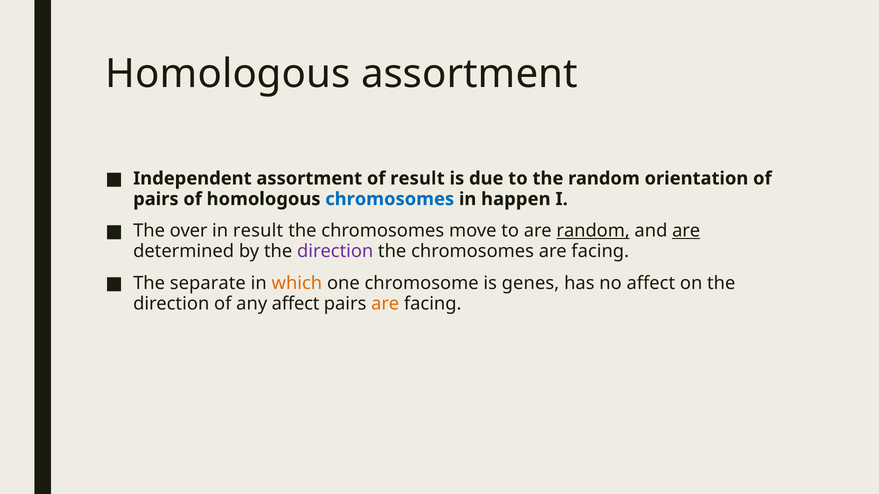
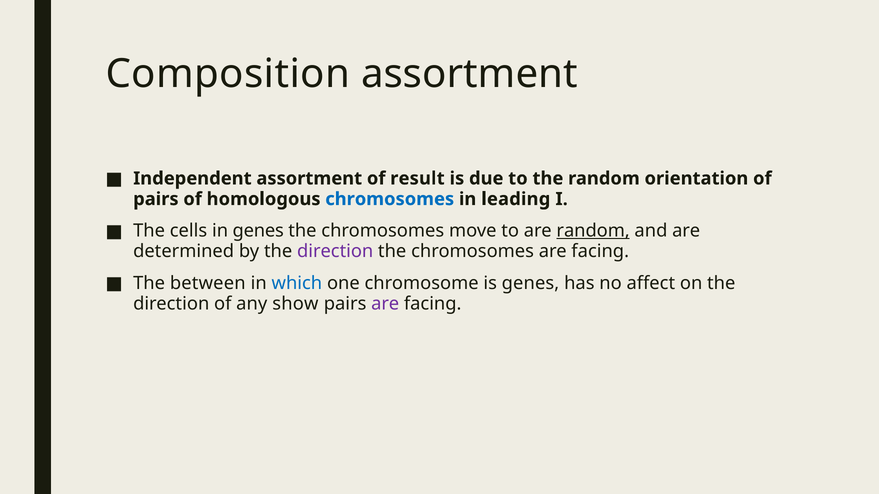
Homologous: Homologous -> Composition (228, 74)
happen: happen -> leading (516, 199)
over: over -> cells (188, 231)
in result: result -> genes (258, 231)
are underline: present -> none (686, 231)
separate: separate -> between (208, 283)
which colour: orange -> blue (297, 283)
any affect: affect -> show (295, 304)
are colour: orange -> purple (385, 304)
